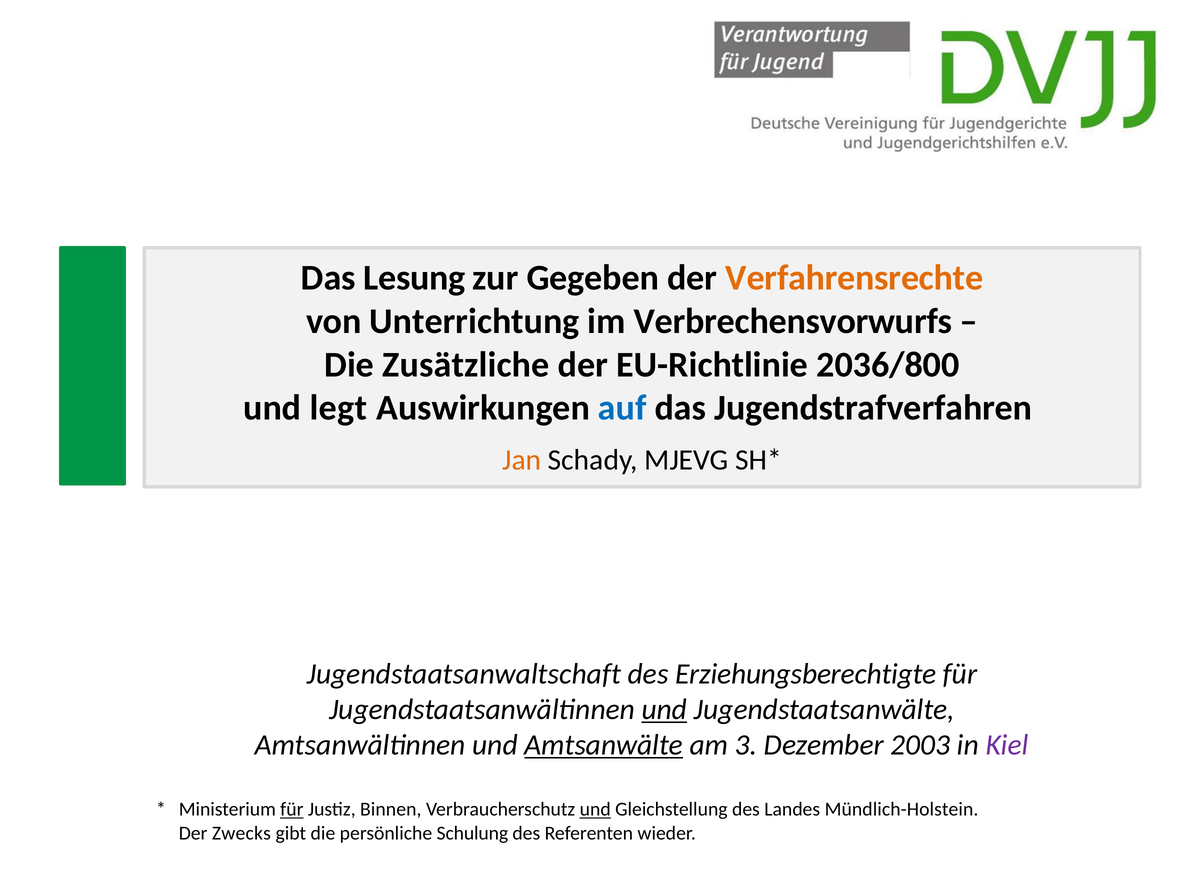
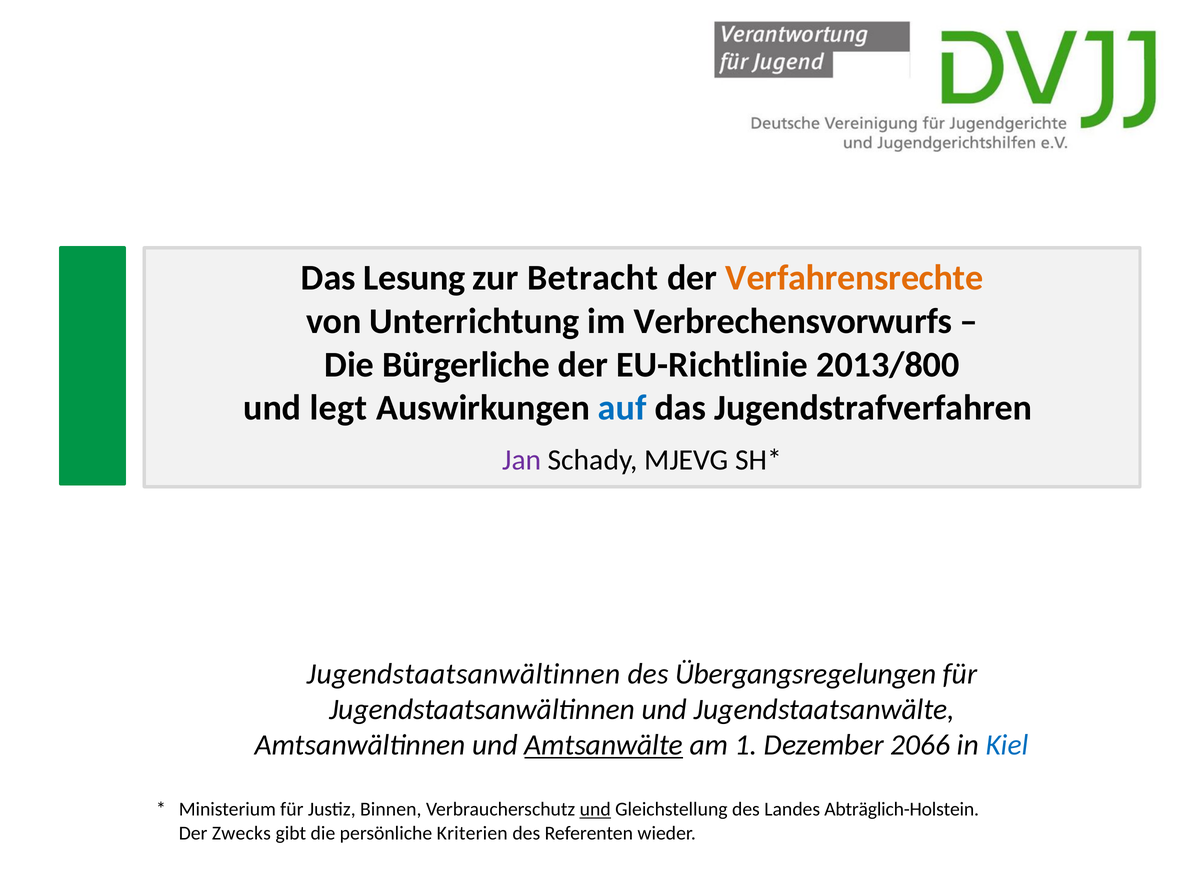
Gegeben: Gegeben -> Betracht (593, 278)
Zusätzliche: Zusätzliche -> Bürgerliche (466, 364)
2036/800: 2036/800 -> 2013/800 (888, 364)
Jan colour: orange -> purple (522, 460)
Jugendstaatsanwaltschaft: Jugendstaatsanwaltschaft -> Jugendstaatsanwältinnen (464, 674)
Erziehungsberechtigte: Erziehungsberechtigte -> Übergangsregelungen (806, 674)
und underline: present -> none (664, 709)
3: 3 -> 1 (746, 745)
2003: 2003 -> 2066 (920, 745)
Kiel colour: purple -> blue (1007, 745)
für underline: present -> none (292, 809)
Mündlich-Holstein: Mündlich-Holstein -> Abträglich-Holstein (902, 809)
Schulung: Schulung -> Kriterien (472, 833)
